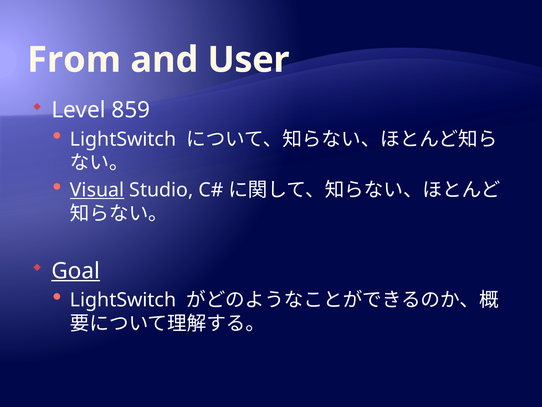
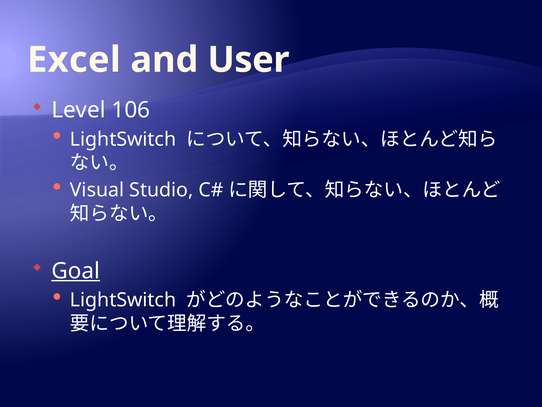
From: From -> Excel (74, 60)
859: 859 -> 106 (131, 110)
Visual underline: present -> none (97, 190)
